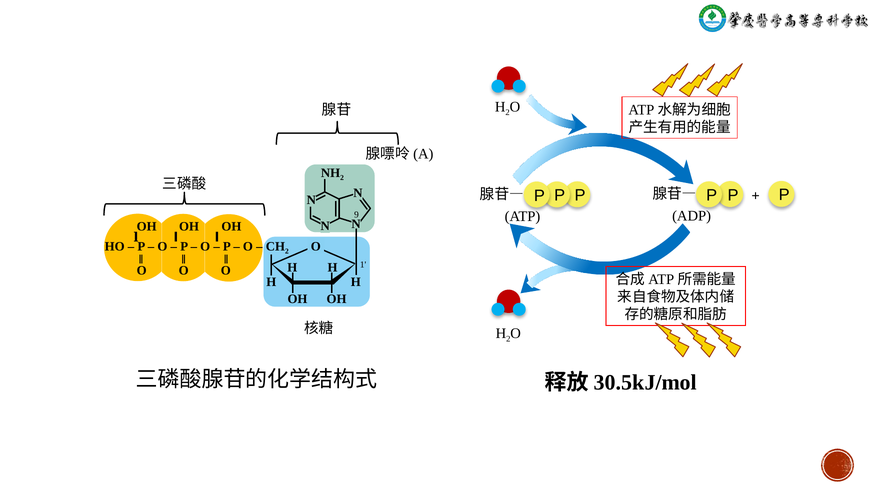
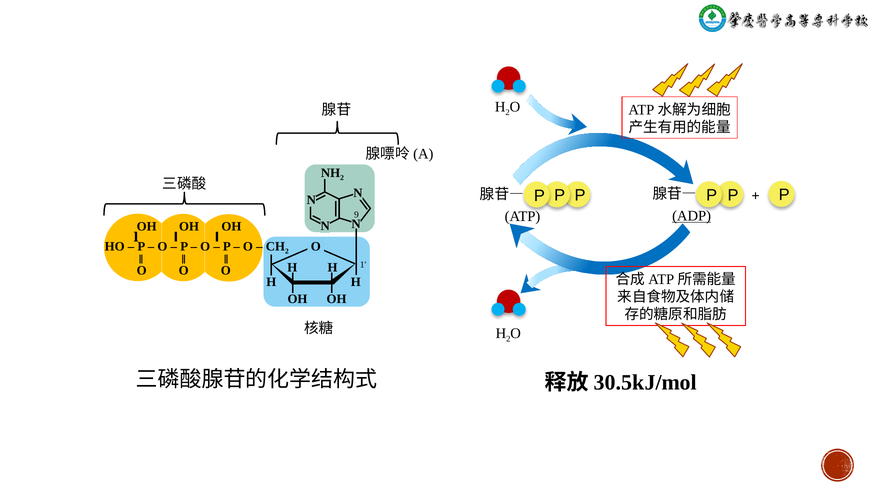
ADP underline: none -> present (692, 216)
